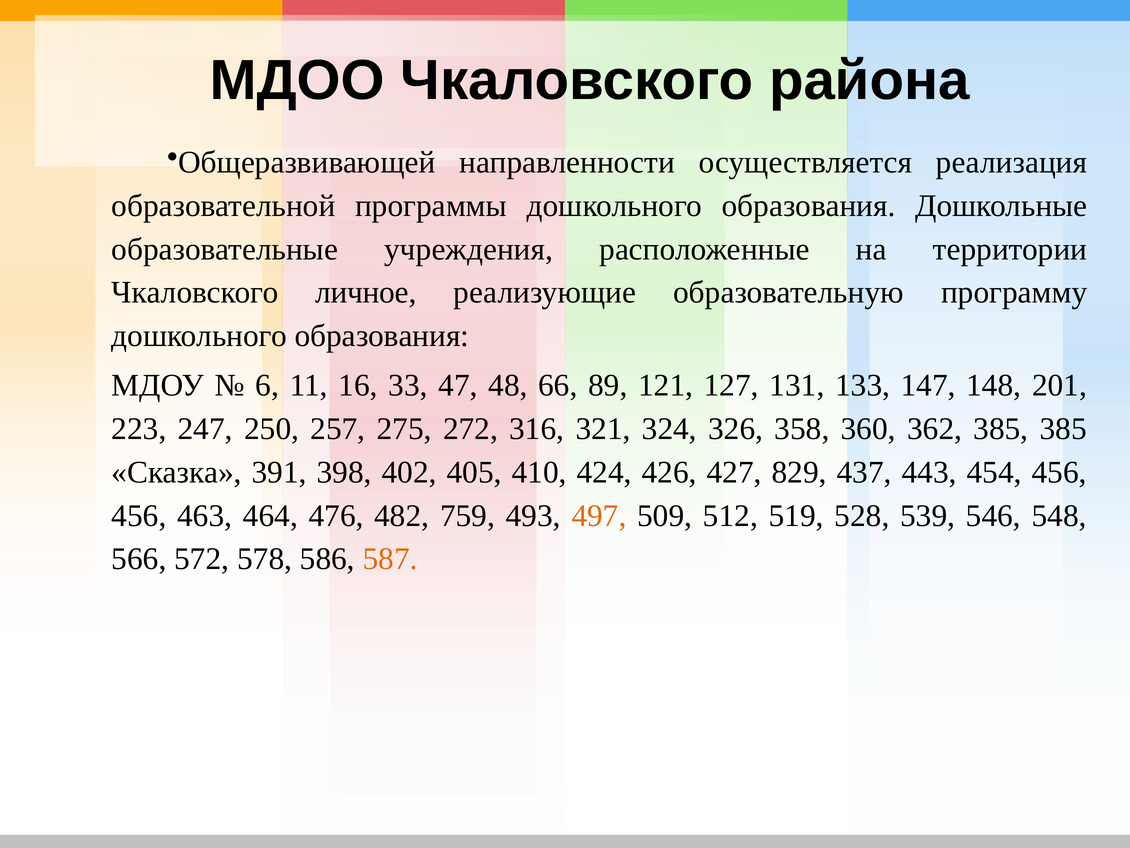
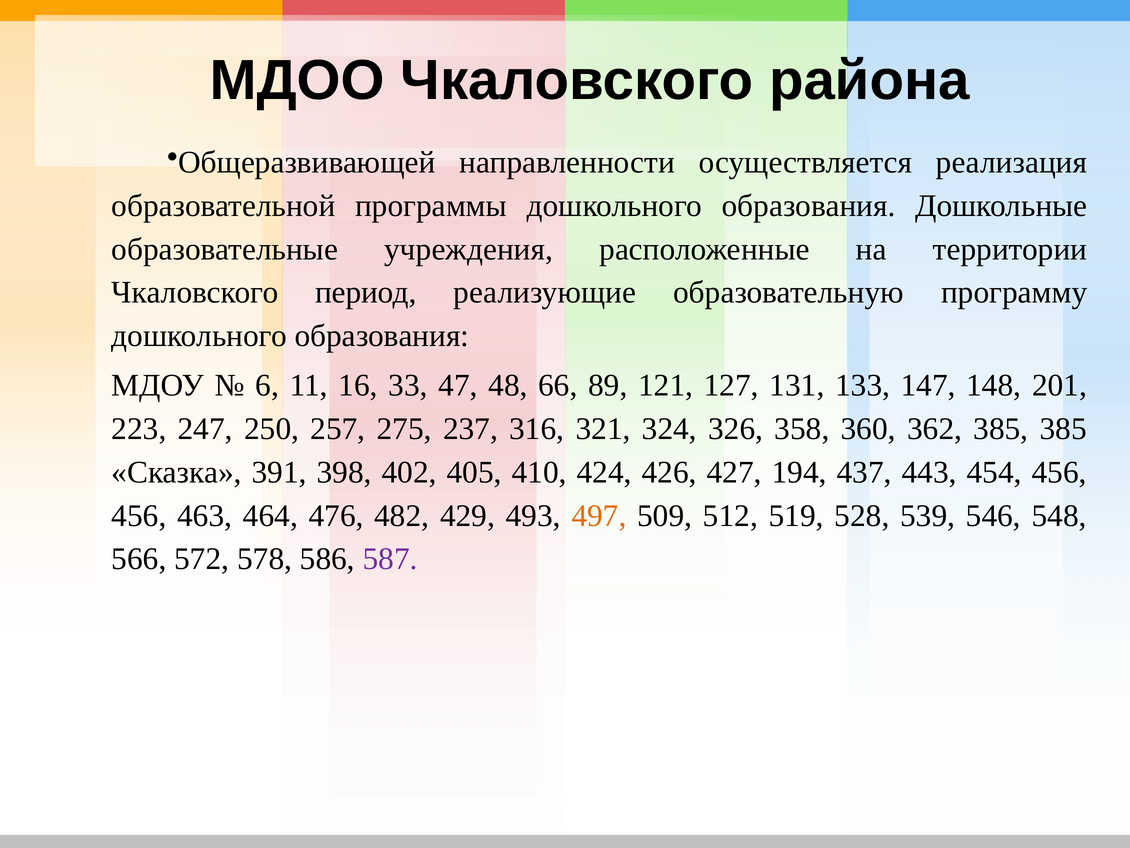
личное: личное -> период (366, 292)
272: 272 -> 237 (470, 429)
829: 829 -> 194 (799, 472)
759: 759 -> 429 (468, 515)
587 colour: orange -> purple (390, 559)
